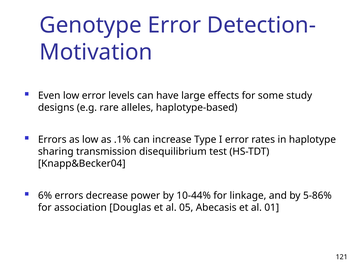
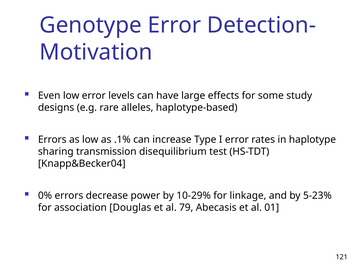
6%: 6% -> 0% (45, 195)
10-44%: 10-44% -> 10-29% (194, 195)
5-86%: 5-86% -> 5-23% (317, 195)
05: 05 -> 79 (186, 207)
